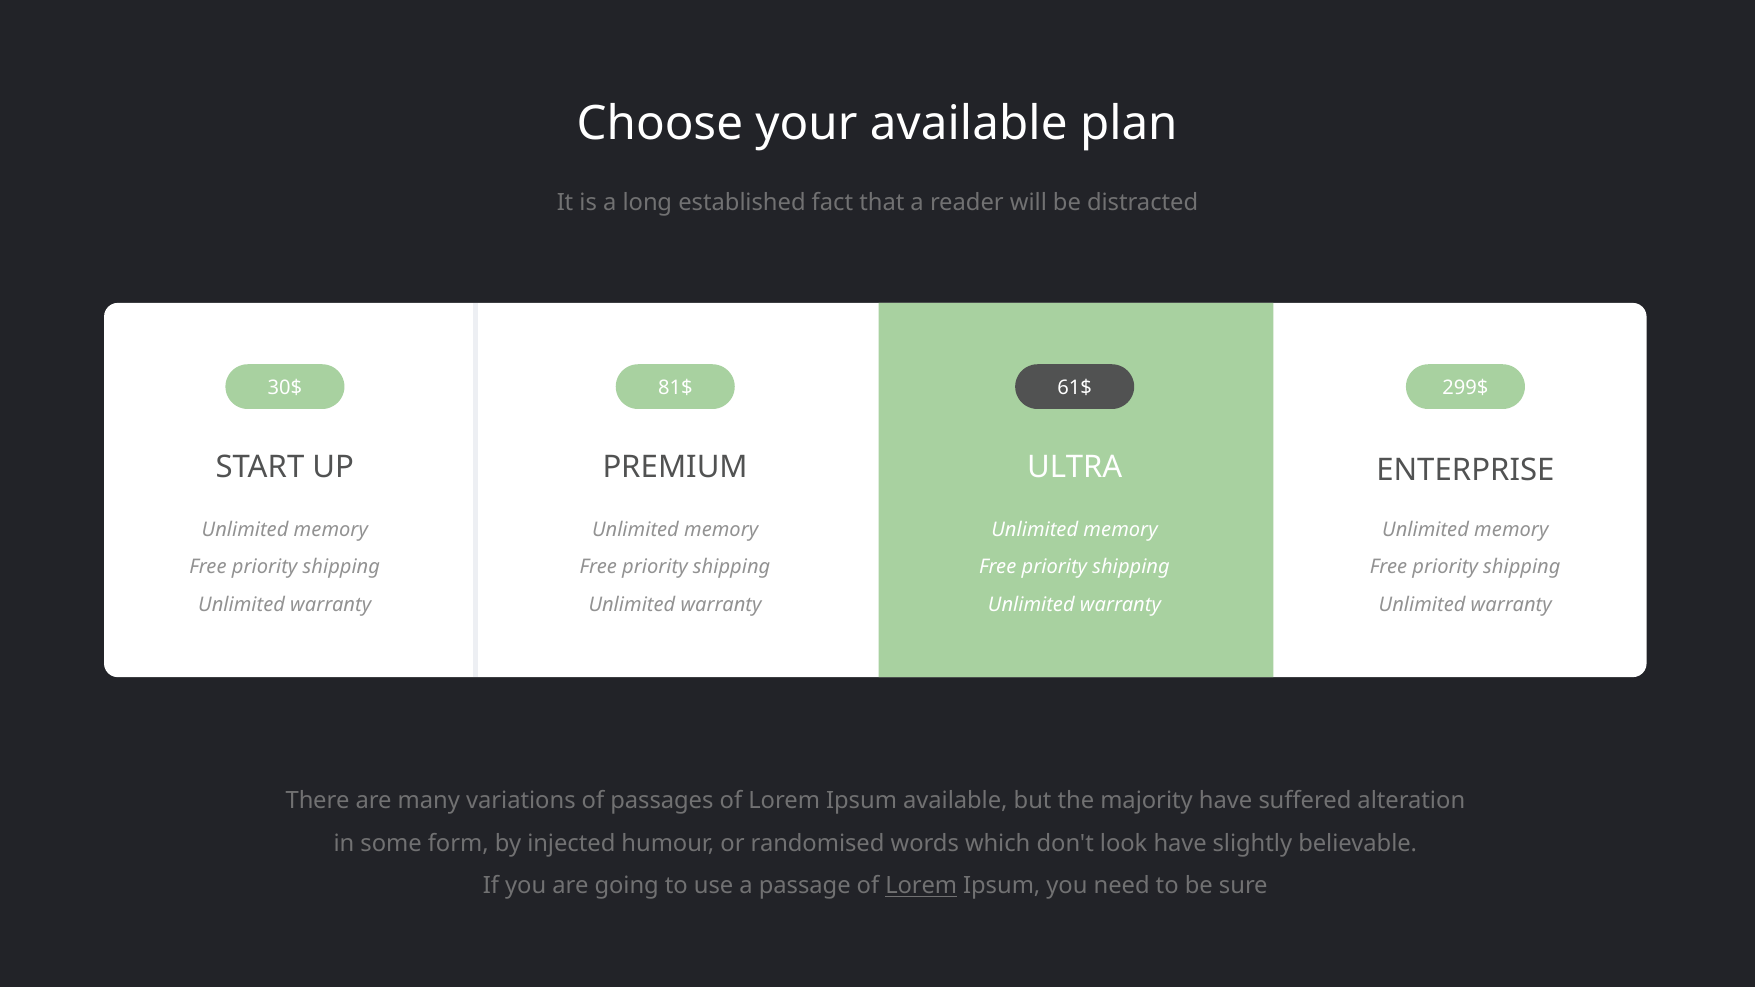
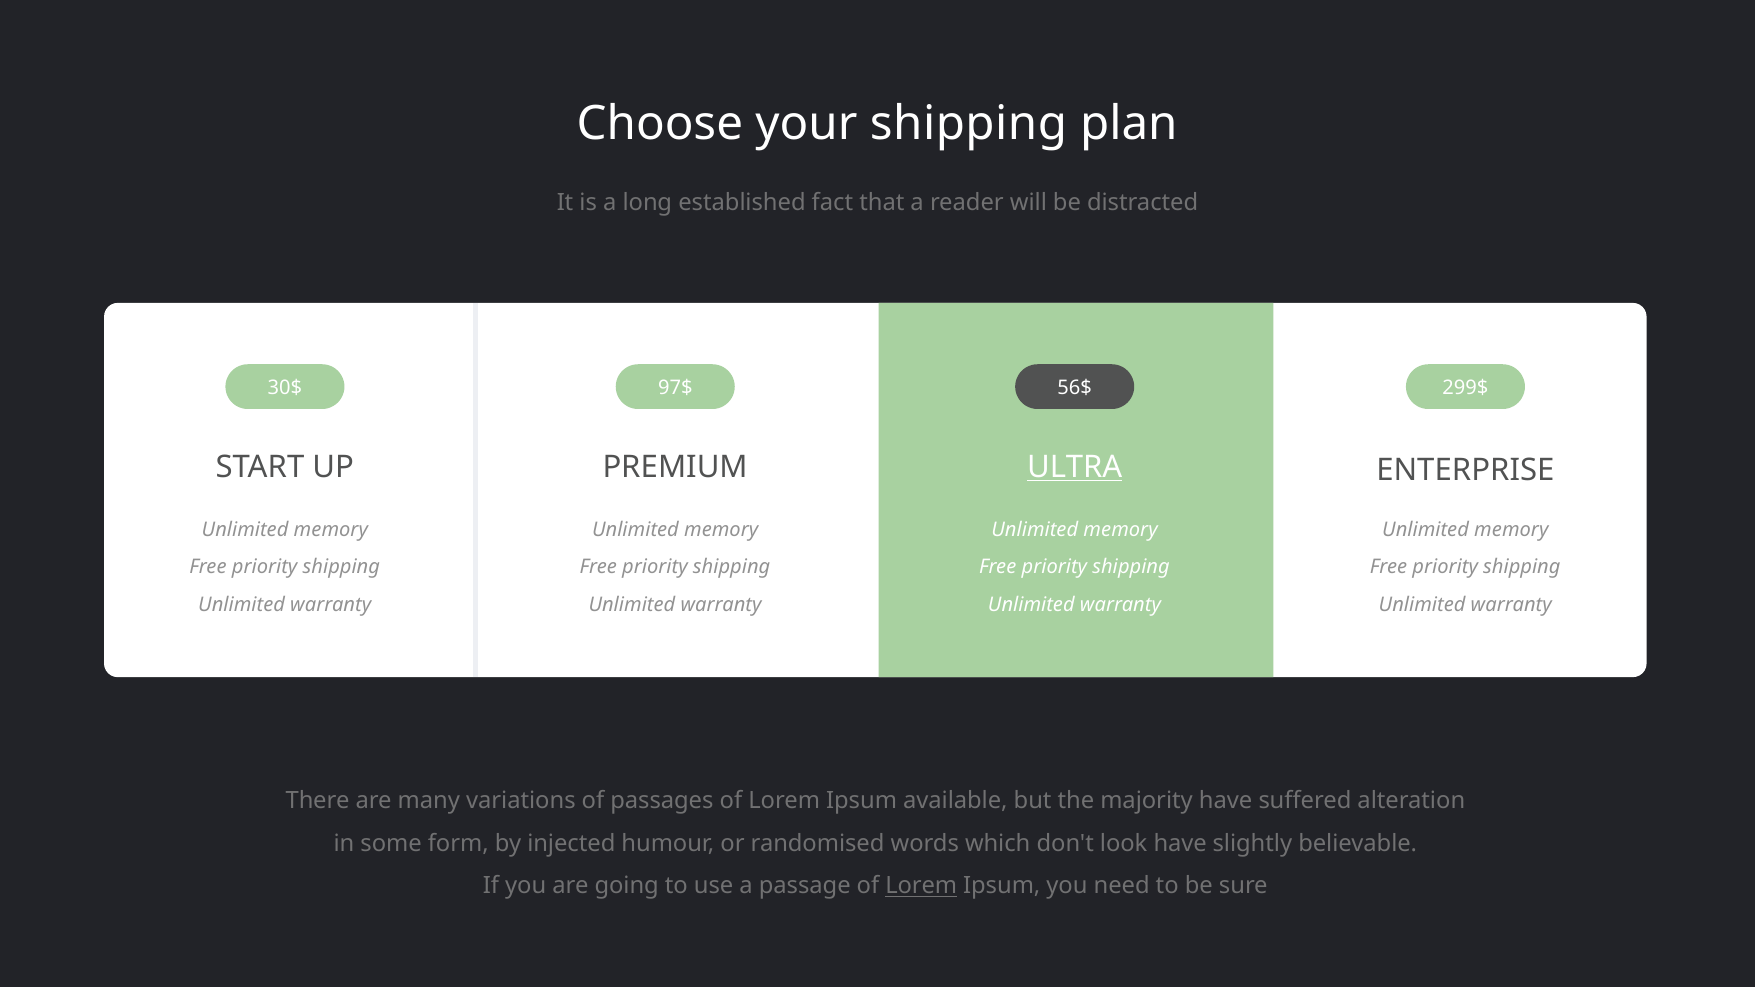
your available: available -> shipping (968, 124)
81$: 81$ -> 97$ (675, 388)
61$: 61$ -> 56$ (1075, 388)
ULTRA underline: none -> present (1075, 467)
